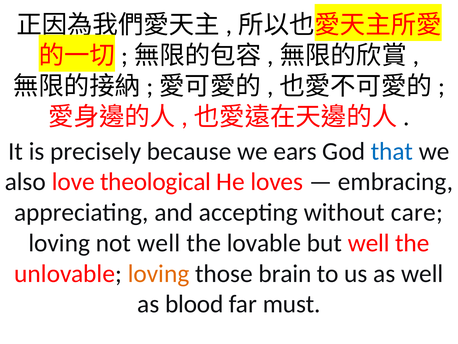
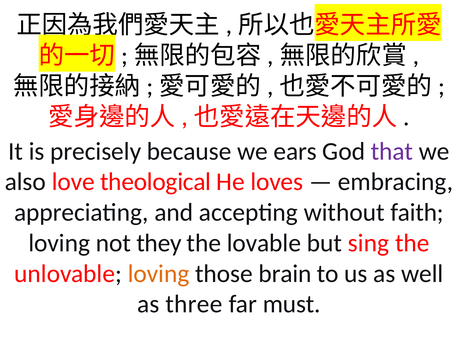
that colour: blue -> purple (392, 151)
care: care -> faith (417, 212)
not well: well -> they (159, 243)
but well: well -> sing (369, 243)
blood: blood -> three (194, 304)
